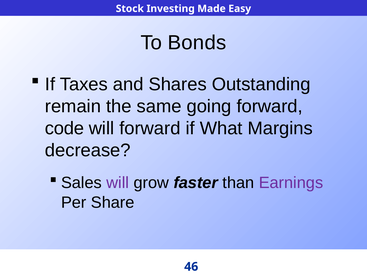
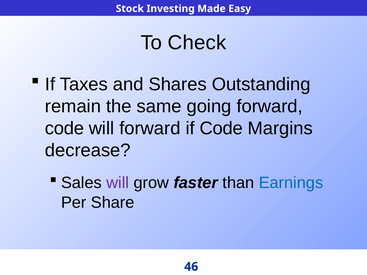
Bonds: Bonds -> Check (197, 43)
if What: What -> Code (221, 129)
Earnings colour: purple -> blue (291, 183)
